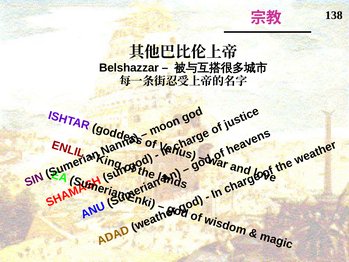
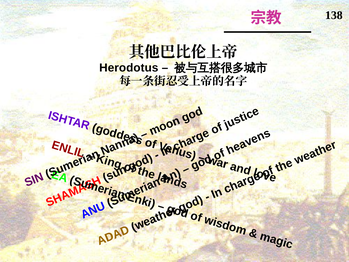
Belshazzar: Belshazzar -> Herodotus (129, 68)
